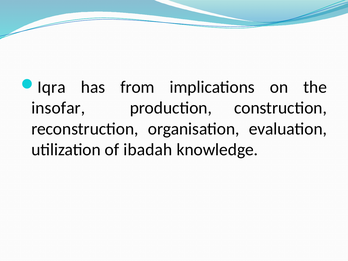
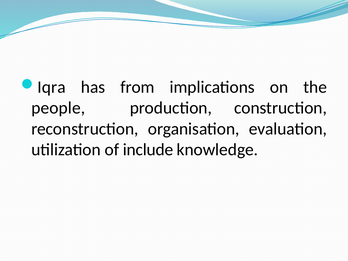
insofar: insofar -> people (58, 108)
ibadah: ibadah -> include (148, 150)
